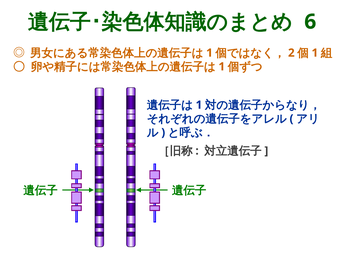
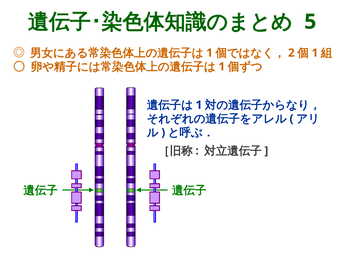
6: 6 -> 5 (310, 22)
